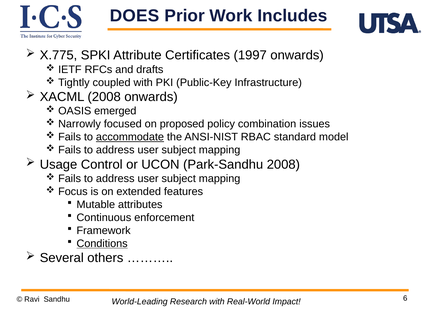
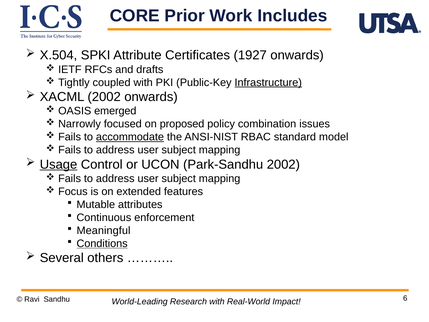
DOES: DOES -> CORE (135, 16)
X.775: X.775 -> X.504 (59, 55)
1997: 1997 -> 1927 (250, 55)
Infrastructure underline: none -> present (268, 82)
XACML 2008: 2008 -> 2002 (104, 97)
Usage underline: none -> present (59, 164)
Park-Sandhu 2008: 2008 -> 2002 (283, 164)
Framework: Framework -> Meaningful (104, 230)
